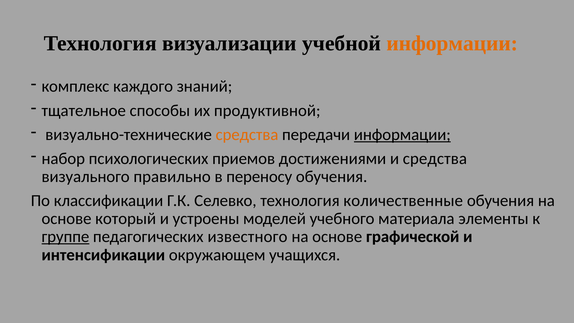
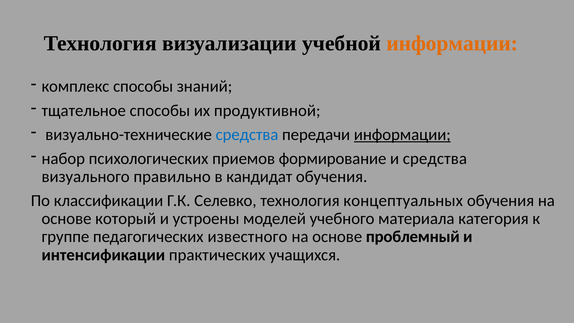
комплекс каждого: каждого -> способы (143, 86)
средства colour: orange -> blue (247, 134)
достижениями: достижениями -> формирование (333, 159)
переносу: переносу -> кандидат (259, 177)
количественные: количественные -> концептуальных (403, 201)
элементы: элементы -> категория (493, 219)
группе underline: present -> none (65, 237)
графической: графической -> проблемный (413, 237)
окружающем: окружающем -> практических (217, 255)
